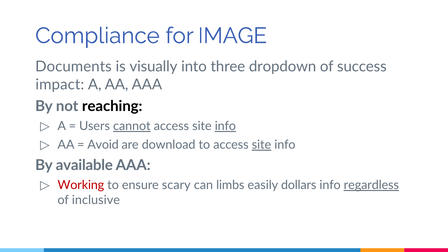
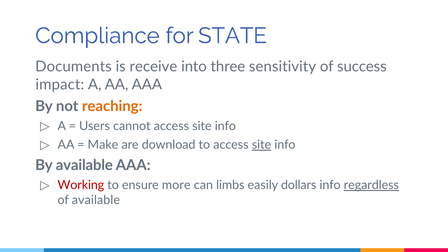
IMAGE: IMAGE -> STATE (232, 36)
visually: visually -> receive (153, 67)
dropdown: dropdown -> sensitivity (283, 67)
reaching colour: black -> orange (112, 106)
cannot underline: present -> none (132, 126)
info underline: present -> none (225, 126)
Avoid: Avoid -> Make (103, 145)
scary: scary -> more (176, 185)
of inclusive: inclusive -> available (96, 200)
